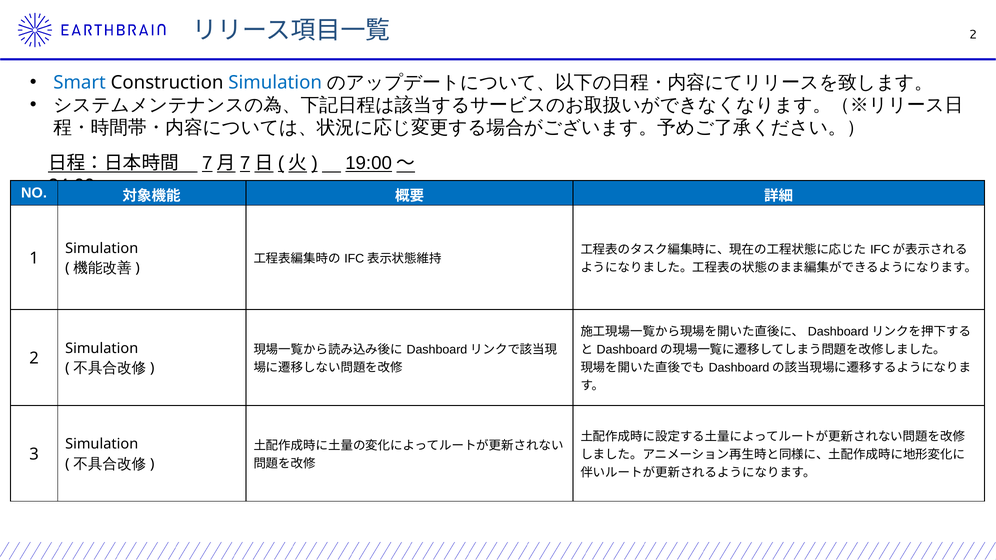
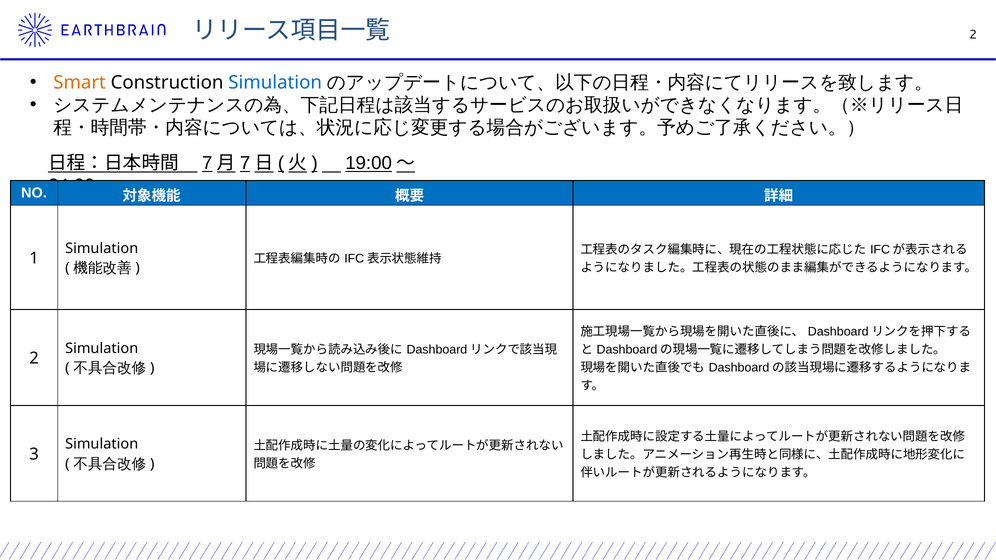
Smart colour: blue -> orange (80, 83)
